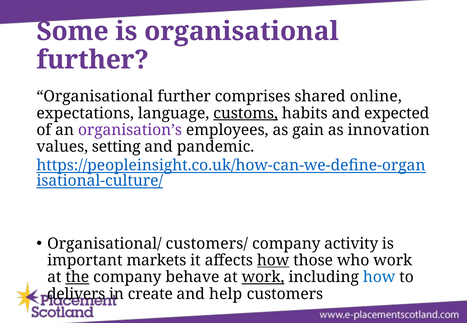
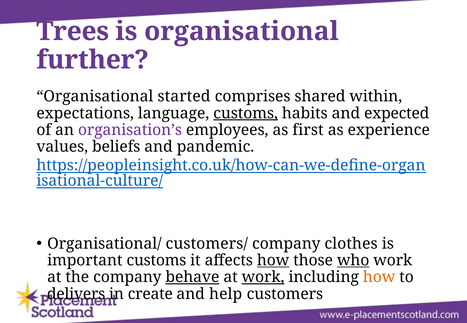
Some: Some -> Trees (73, 31)
further: further -> started (184, 97)
online: online -> within (376, 97)
gain: gain -> first (308, 130)
innovation: innovation -> experience (389, 130)
setting: setting -> beliefs (116, 147)
activity: activity -> clothes (351, 244)
important markets: markets -> customs (156, 261)
who underline: none -> present (353, 261)
the underline: present -> none (77, 277)
behave underline: none -> present (192, 277)
how colour: blue -> orange (379, 277)
